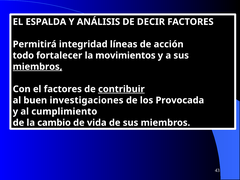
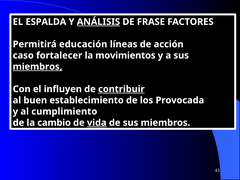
ANÁLISIS underline: none -> present (98, 22)
DECIR: DECIR -> FRASE (151, 22)
integridad: integridad -> educación (83, 44)
todo: todo -> caso (23, 55)
el factores: factores -> influyen (63, 89)
investigaciones: investigaciones -> establecimiento (87, 100)
vida underline: none -> present (97, 123)
